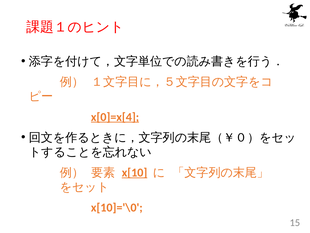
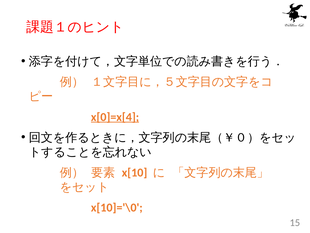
x[10 underline: present -> none (135, 172)
